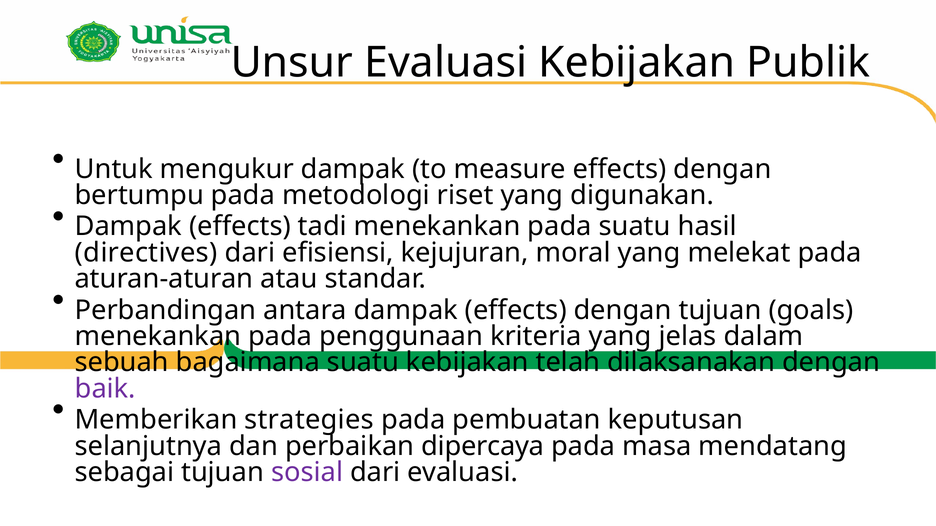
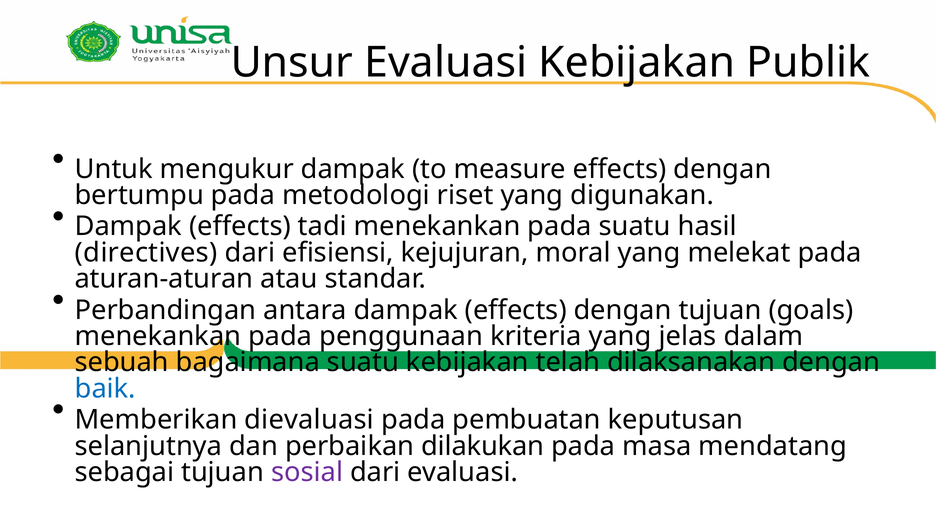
baik colour: purple -> blue (105, 389)
strategies: strategies -> dievaluasi (309, 420)
dipercaya: dipercaya -> dilakukan (483, 446)
